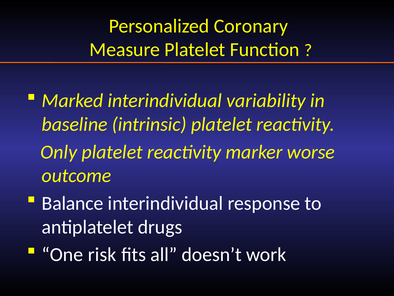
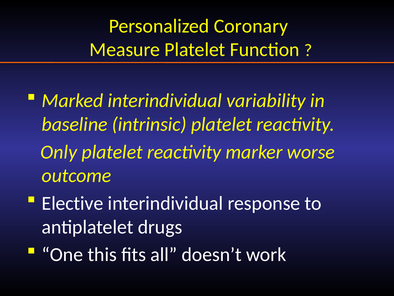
Balance: Balance -> Elective (73, 203)
risk: risk -> this (102, 254)
